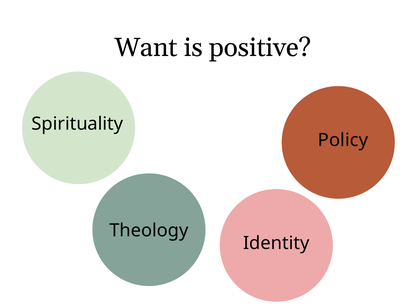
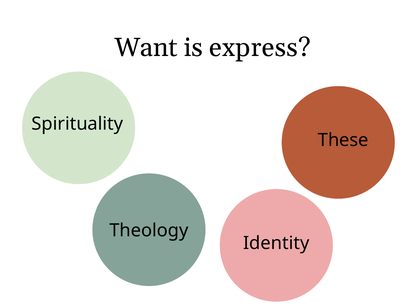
positive: positive -> express (260, 47)
Policy: Policy -> These (343, 140)
